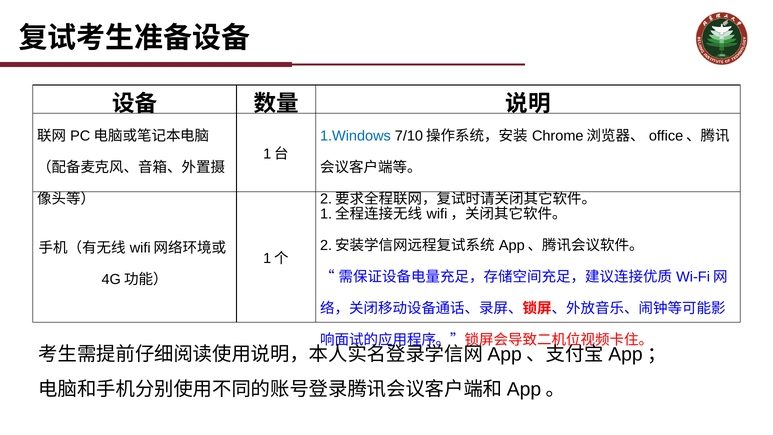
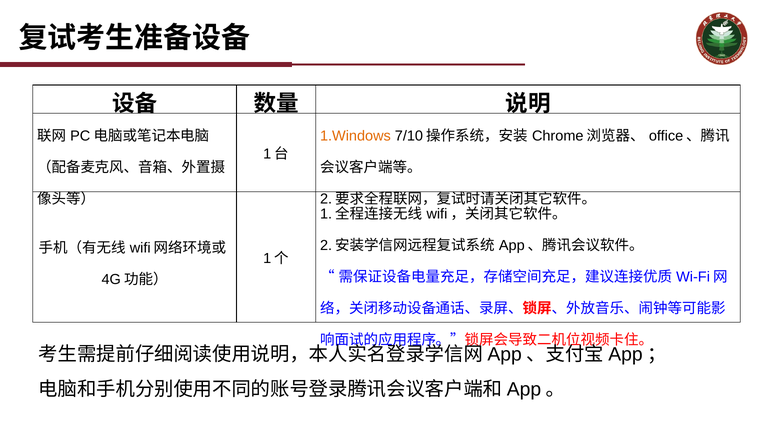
1.Windows colour: blue -> orange (355, 136)
